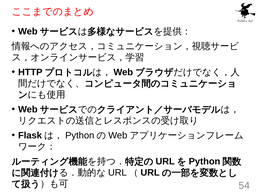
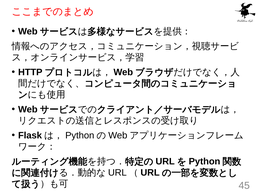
54: 54 -> 45 (244, 185)
